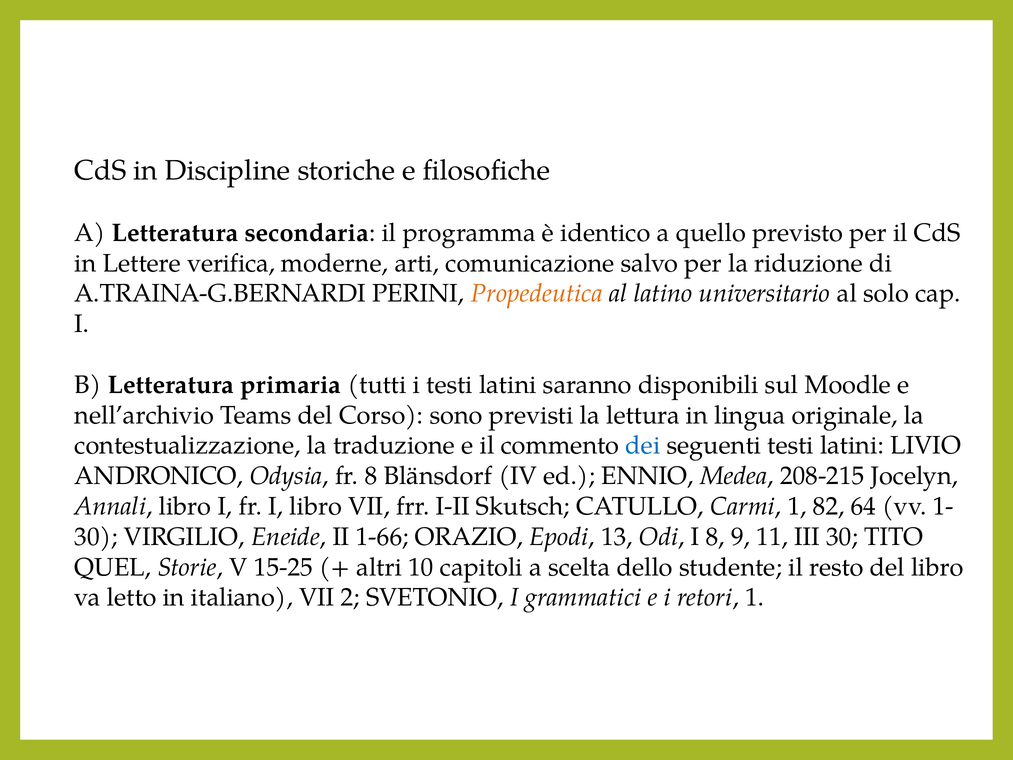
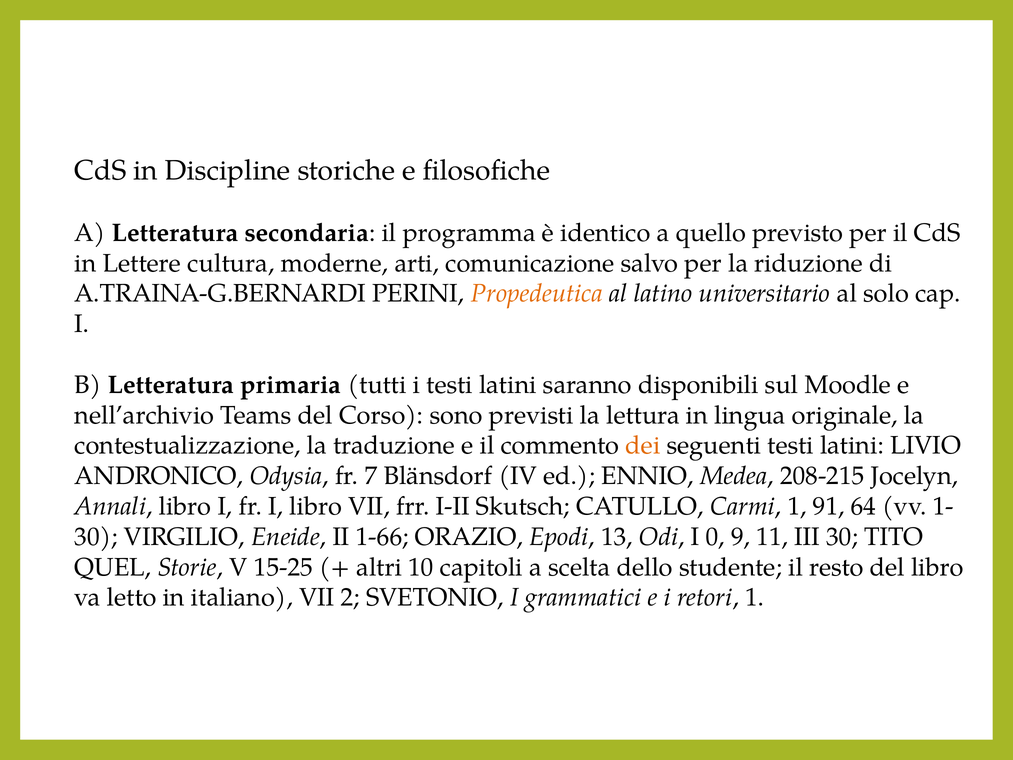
verifica: verifica -> cultura (231, 263)
dei colour: blue -> orange (643, 445)
fr 8: 8 -> 7 (371, 476)
82: 82 -> 91 (829, 506)
I 8: 8 -> 0 (715, 537)
